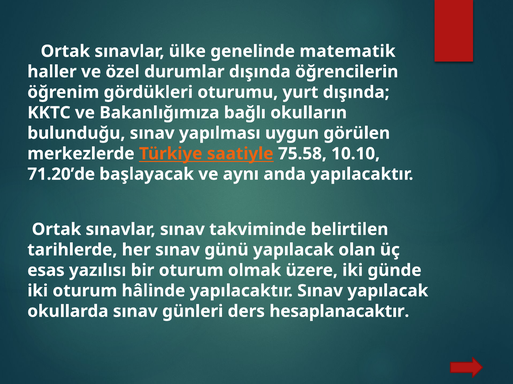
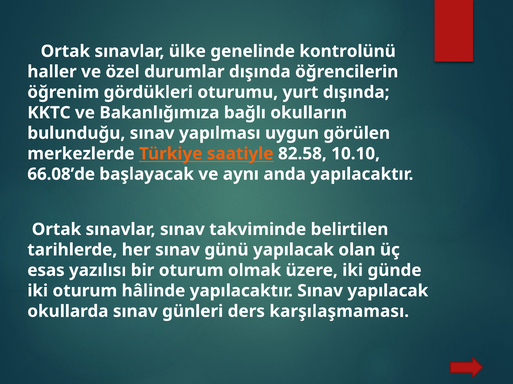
matematik: matematik -> kontrolünü (348, 51)
75.58: 75.58 -> 82.58 (302, 154)
71.20’de: 71.20’de -> 66.08’de (61, 174)
hesaplanacaktır: hesaplanacaktır -> karşılaşmaması (339, 312)
